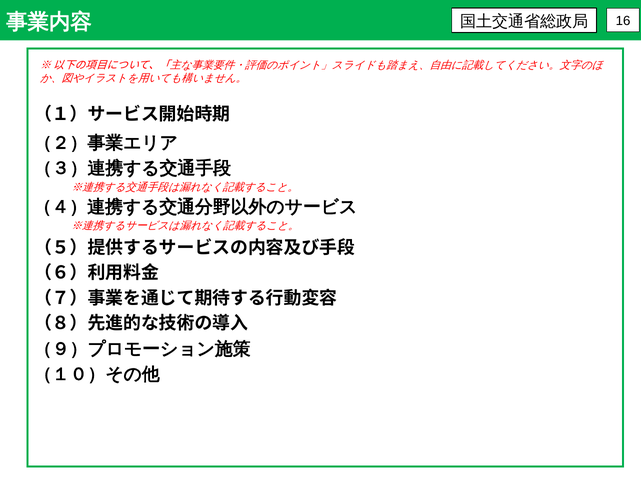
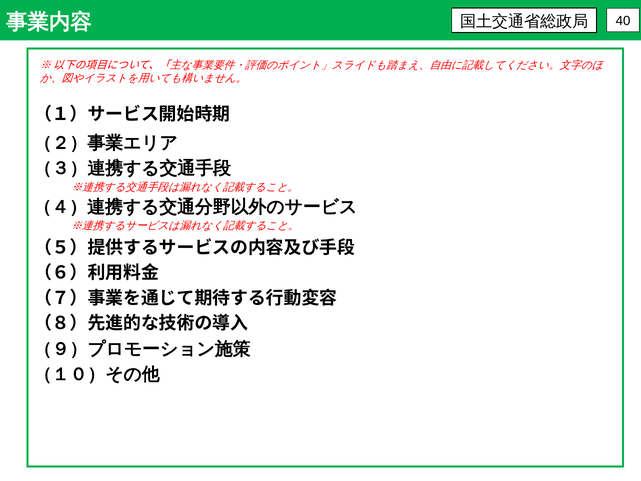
16: 16 -> 40 (623, 21)
